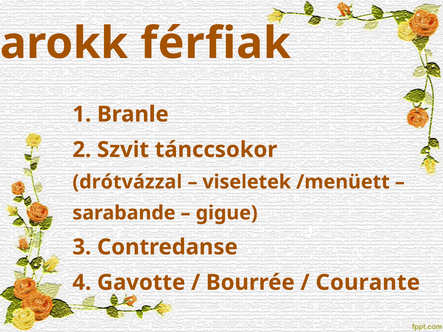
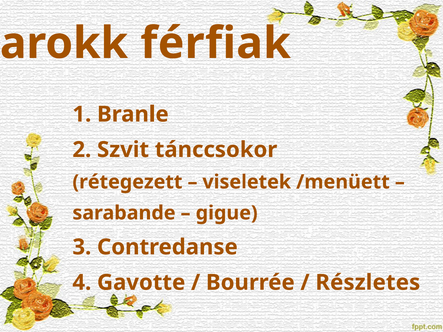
drótvázzal: drótvázzal -> rétegezett (127, 182)
Courante: Courante -> Részletes (368, 283)
